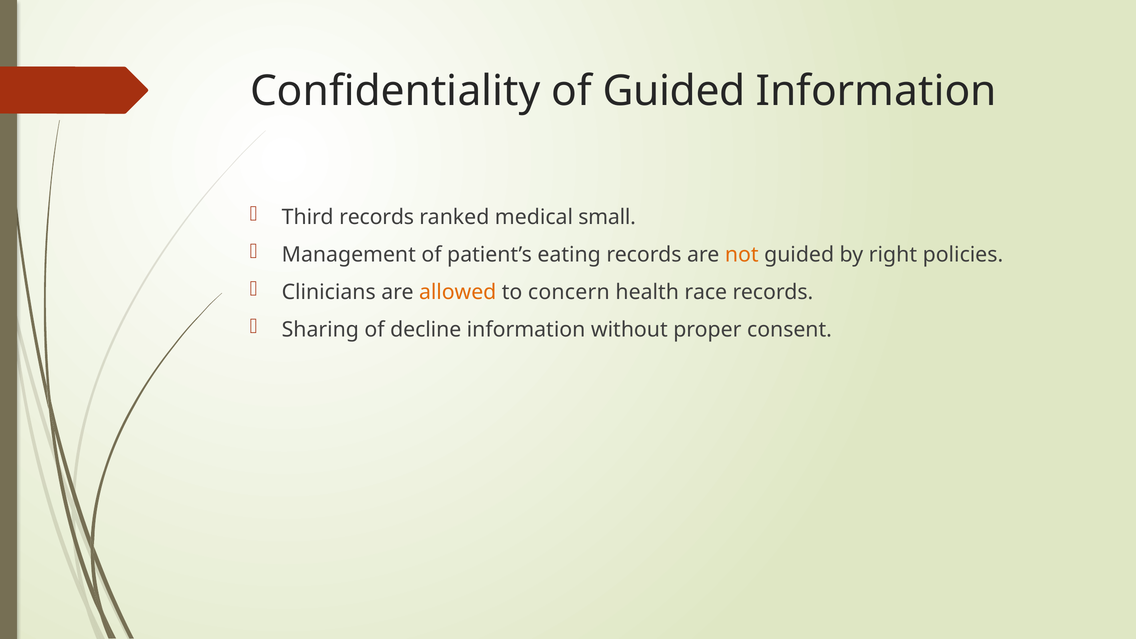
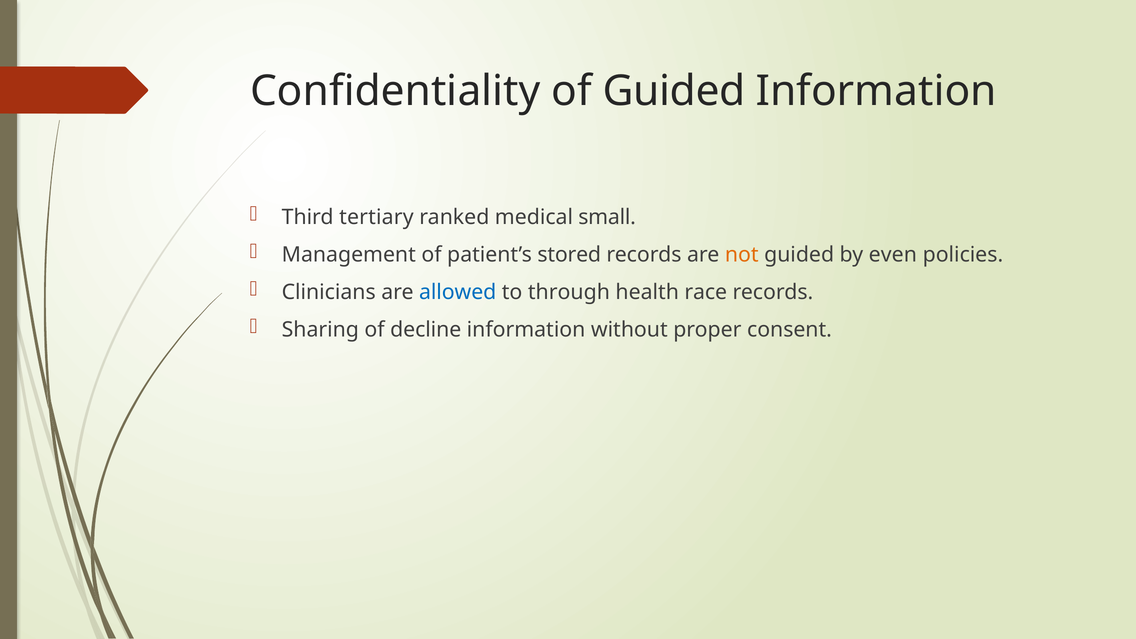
Third records: records -> tertiary (376, 217)
eating: eating -> stored (569, 255)
right: right -> even (893, 255)
allowed colour: orange -> blue (458, 292)
concern: concern -> through (569, 292)
